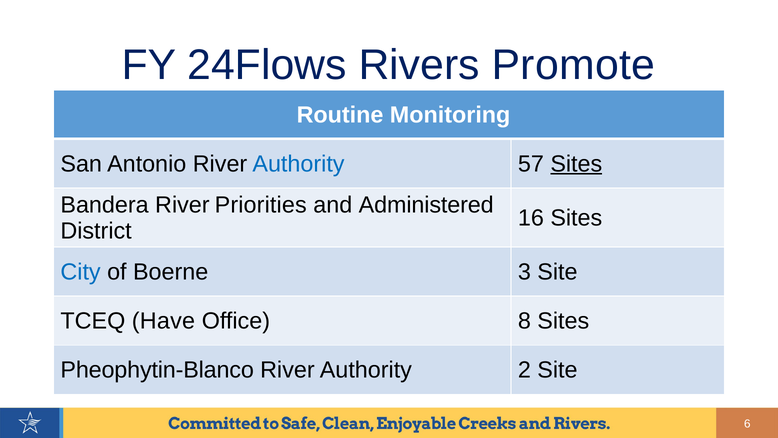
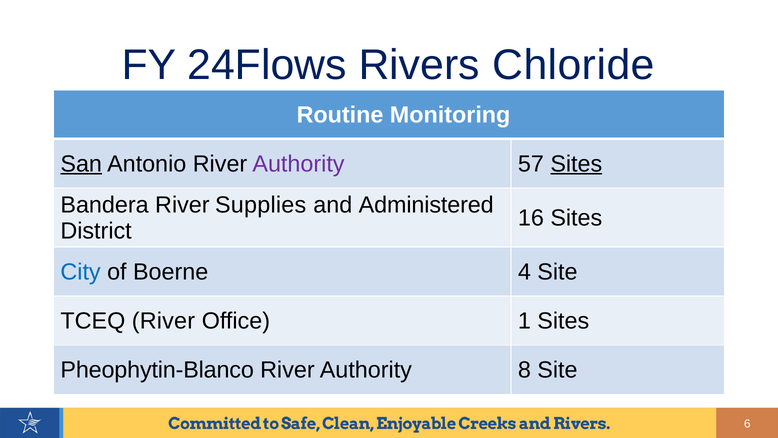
Promote: Promote -> Chloride (573, 65)
San underline: none -> present (81, 164)
Authority colour: blue -> purple (298, 164)
Priorities: Priorities -> Supplies (261, 205)
3: 3 -> 4 (524, 272)
TCEQ Have: Have -> River (163, 321)
8: 8 -> 1 (524, 321)
2: 2 -> 8 (524, 370)
